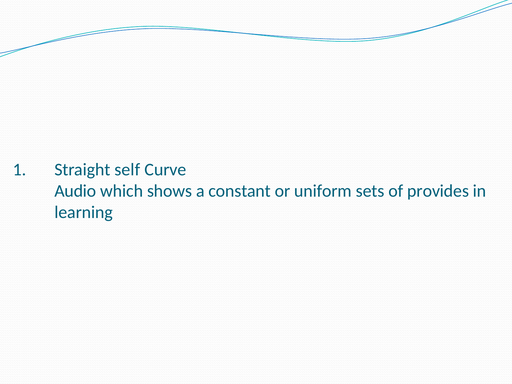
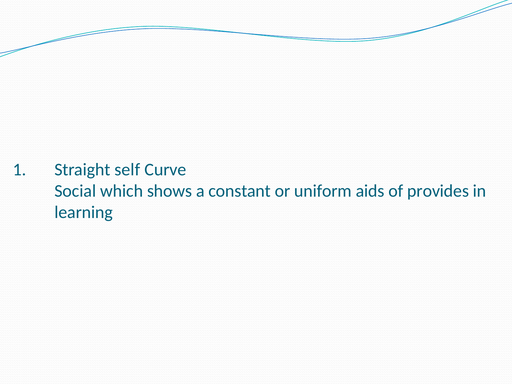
Audio: Audio -> Social (75, 191)
sets: sets -> aids (370, 191)
